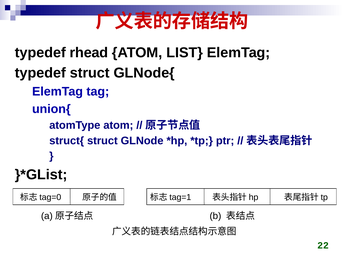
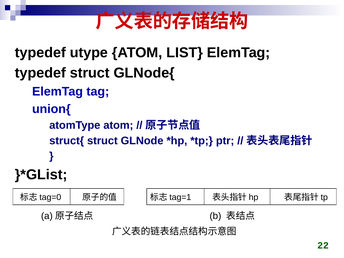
rhead: rhead -> utype (89, 53)
